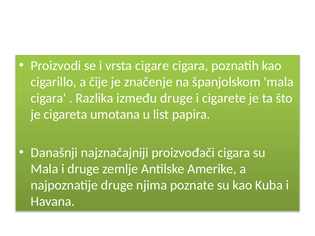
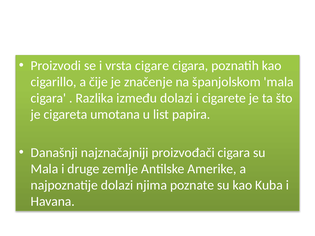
između druge: druge -> dolazi (176, 98)
najpoznatije druge: druge -> dolazi (117, 185)
